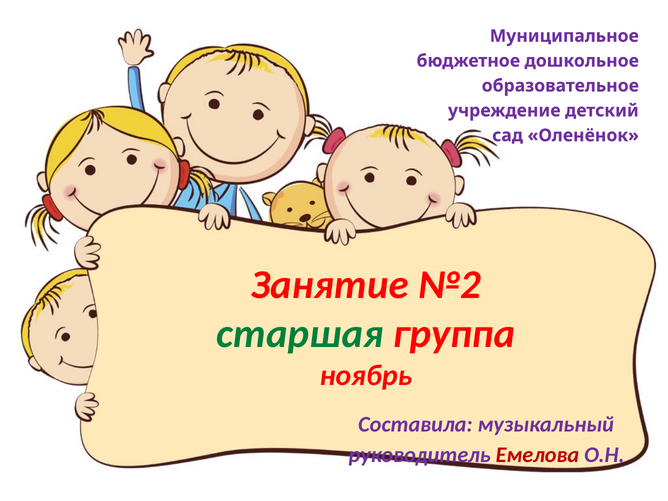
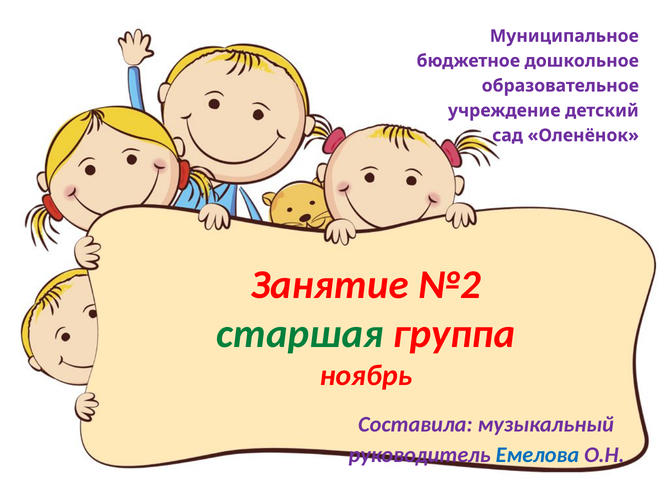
Емелова colour: red -> blue (537, 455)
